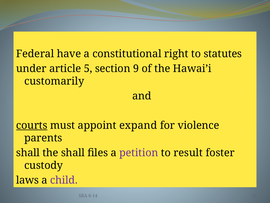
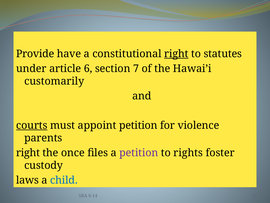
Federal: Federal -> Provide (35, 54)
right underline: none -> present (176, 54)
5: 5 -> 6 (88, 68)
9: 9 -> 7 (136, 68)
appoint expand: expand -> petition (138, 125)
shall: shall -> right (28, 152)
the shall: shall -> once (73, 152)
result: result -> rights (188, 152)
child colour: purple -> blue (64, 180)
